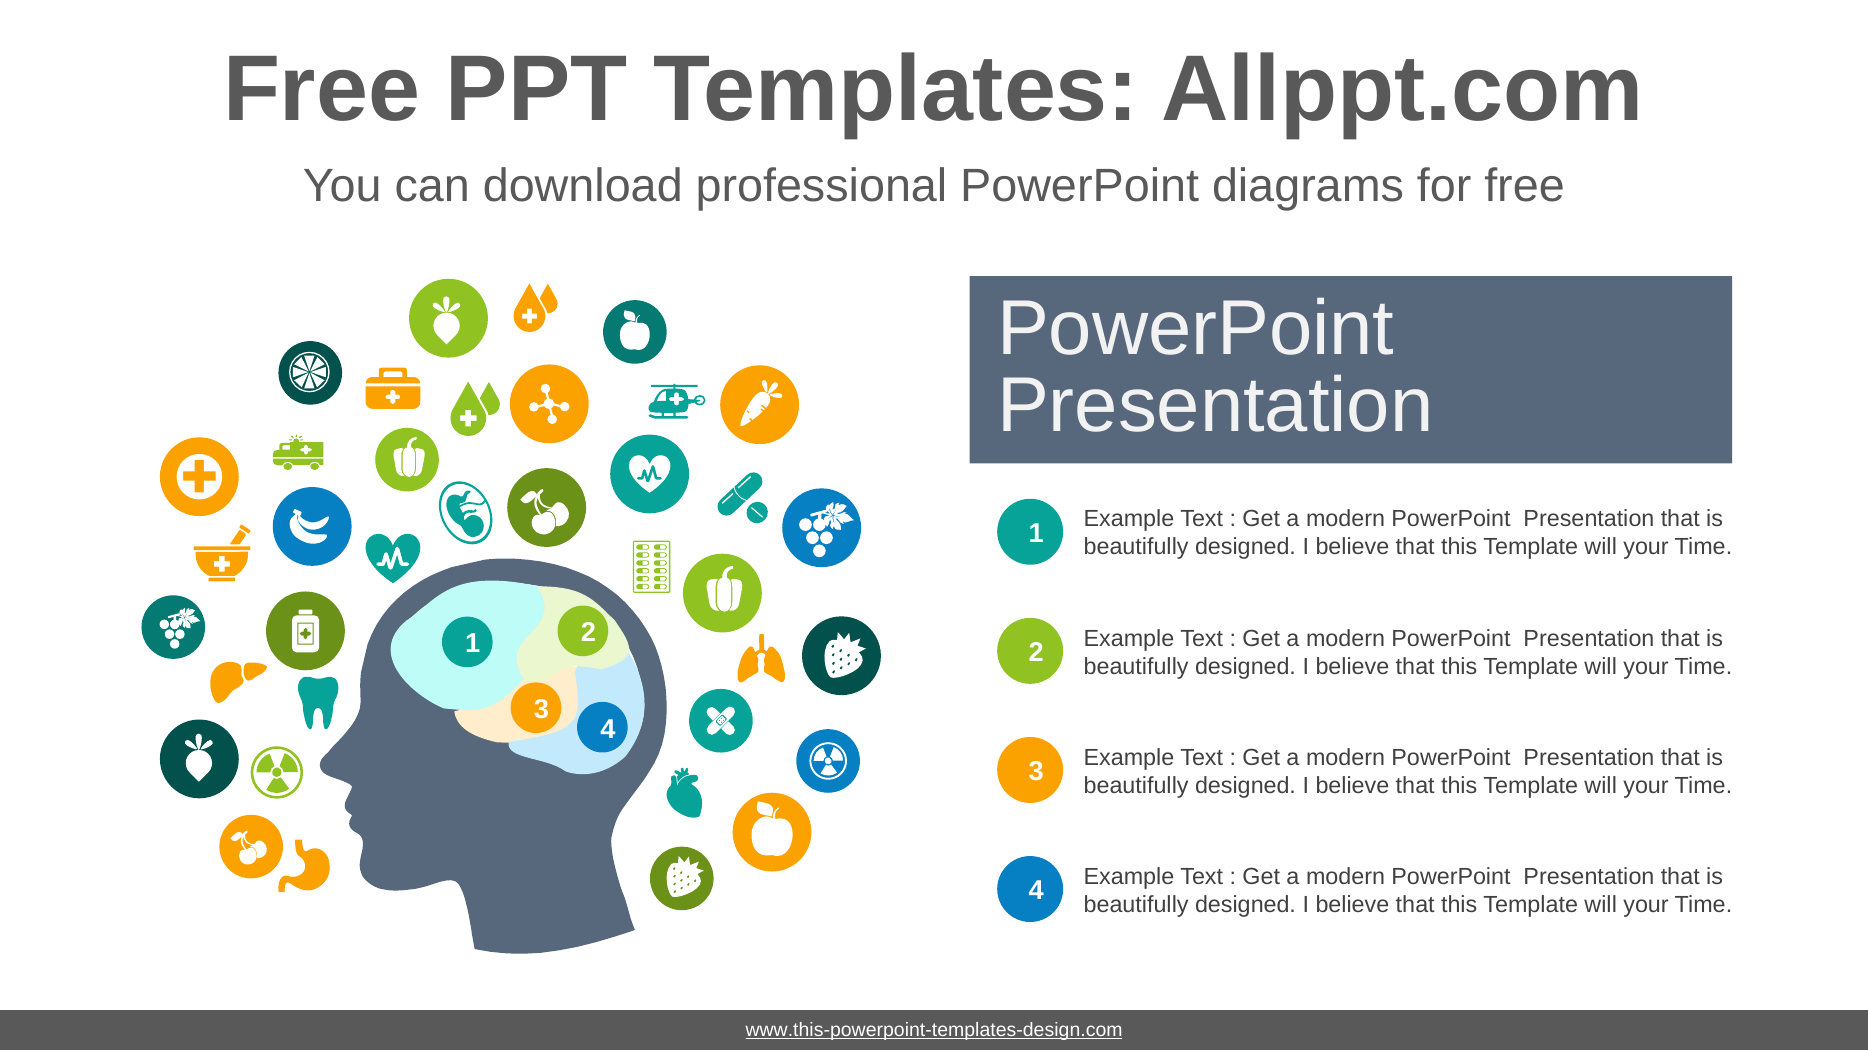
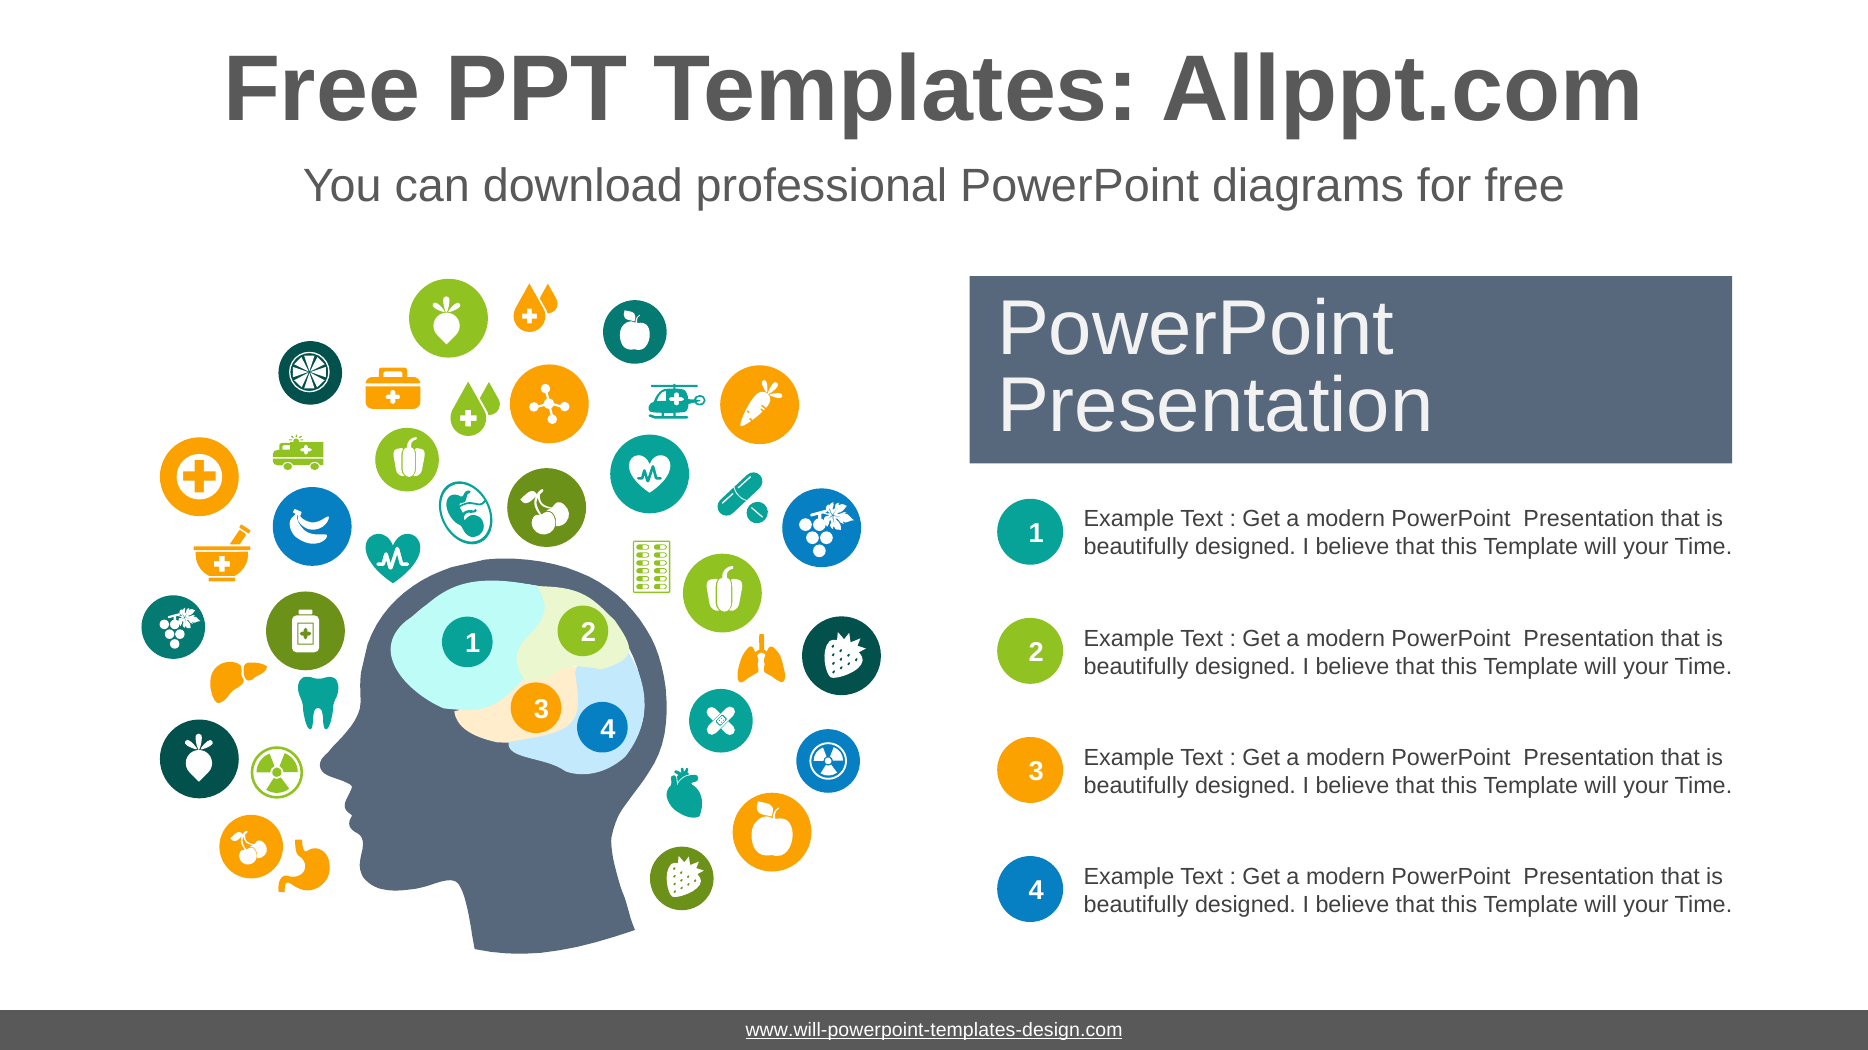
www.this-powerpoint-templates-design.com: www.this-powerpoint-templates-design.com -> www.will-powerpoint-templates-design.com (934, 1031)
